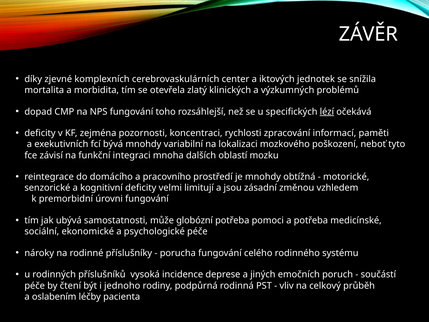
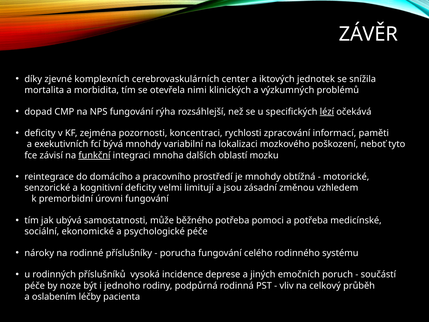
zlatý: zlatý -> nimi (197, 90)
toho: toho -> rýha (166, 112)
funkční underline: none -> present (94, 155)
globózní: globózní -> běžného (195, 220)
čtení: čtení -> noze (70, 285)
